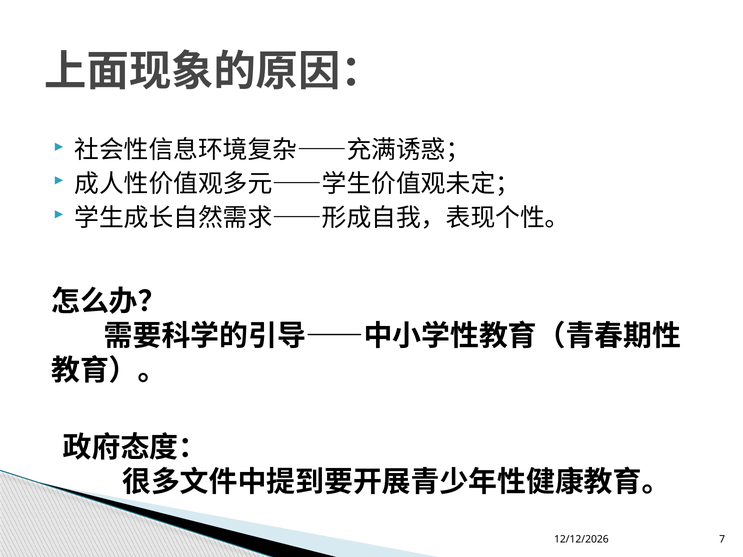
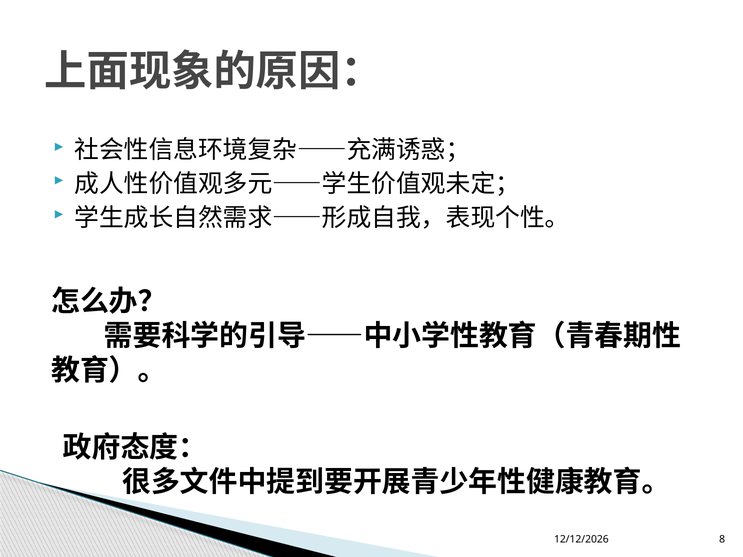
7: 7 -> 8 (722, 540)
